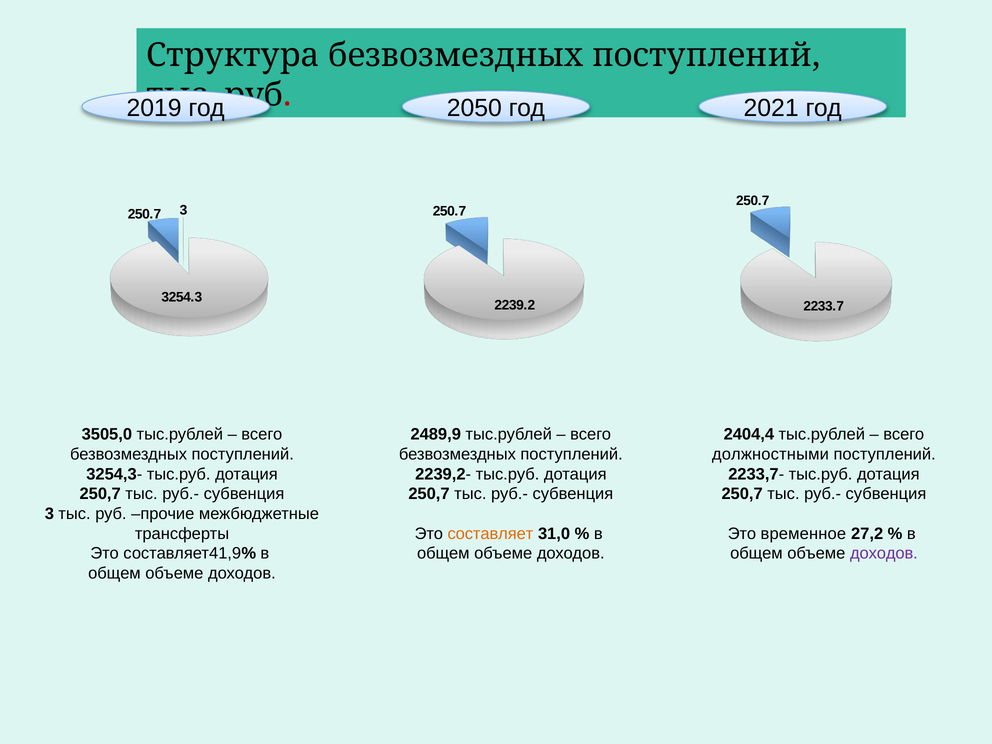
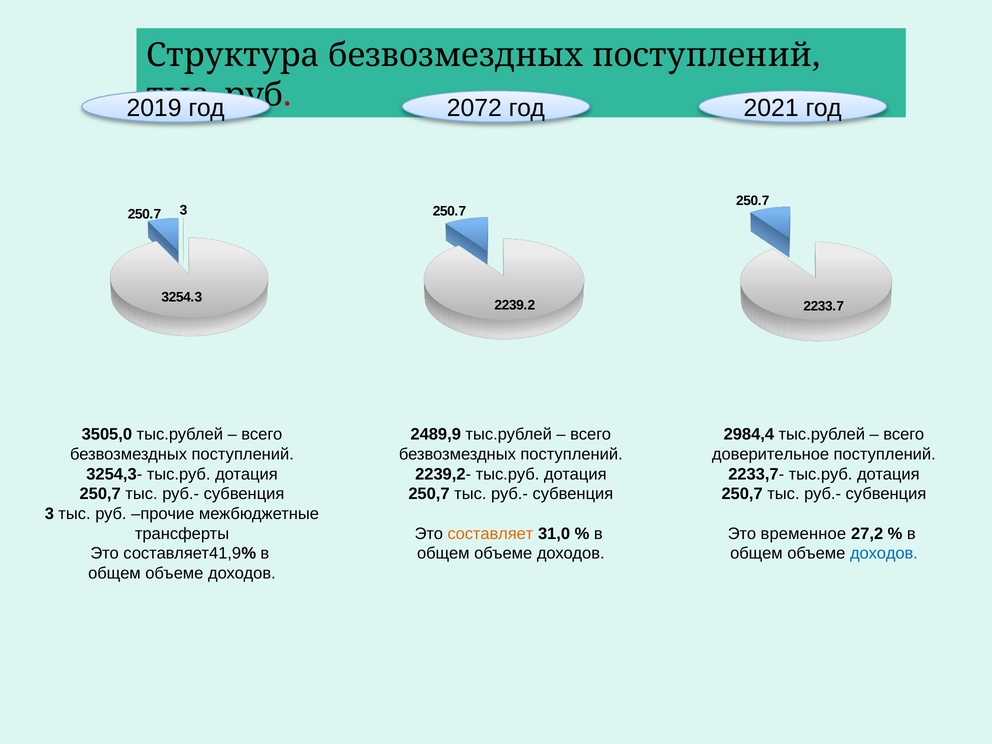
2050: 2050 -> 2072 (474, 108)
2404,4: 2404,4 -> 2984,4 (749, 434)
должностными: должностными -> доверительное (771, 454)
доходов colour: purple -> blue (884, 553)
